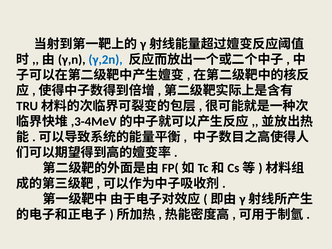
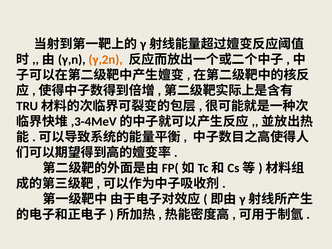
γ,2n colour: blue -> orange (106, 59)
